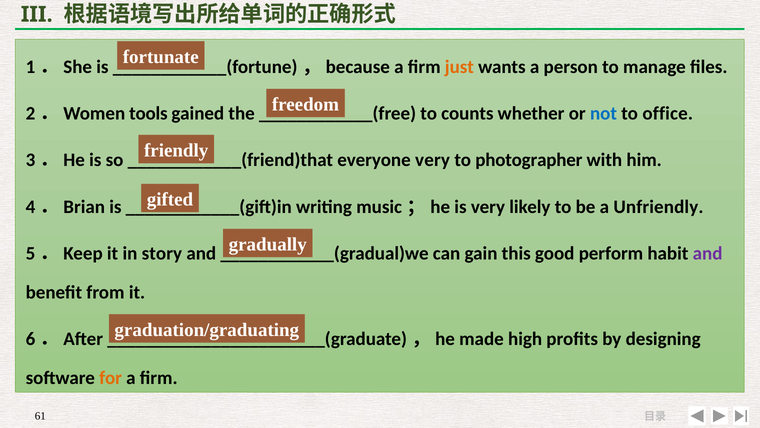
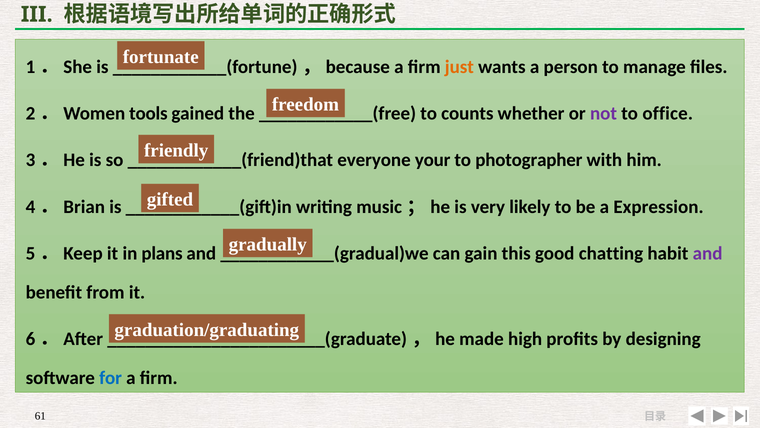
not colour: blue -> purple (604, 113)
everyone very: very -> your (433, 160)
Unfriendly: Unfriendly -> Expression (658, 207)
story: story -> plans (162, 253)
perform: perform -> chatting (611, 253)
for colour: orange -> blue (111, 378)
